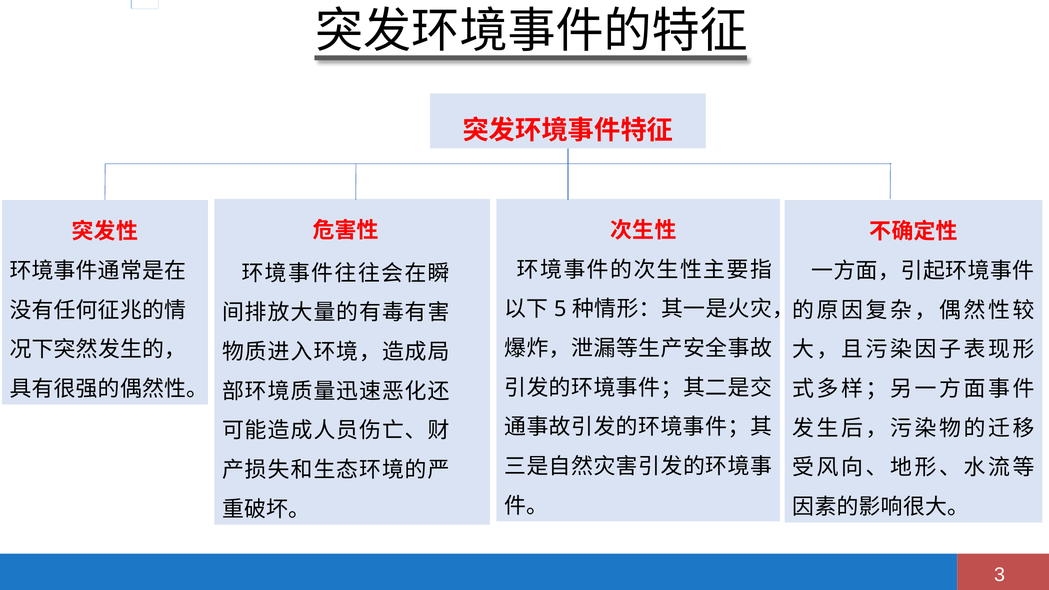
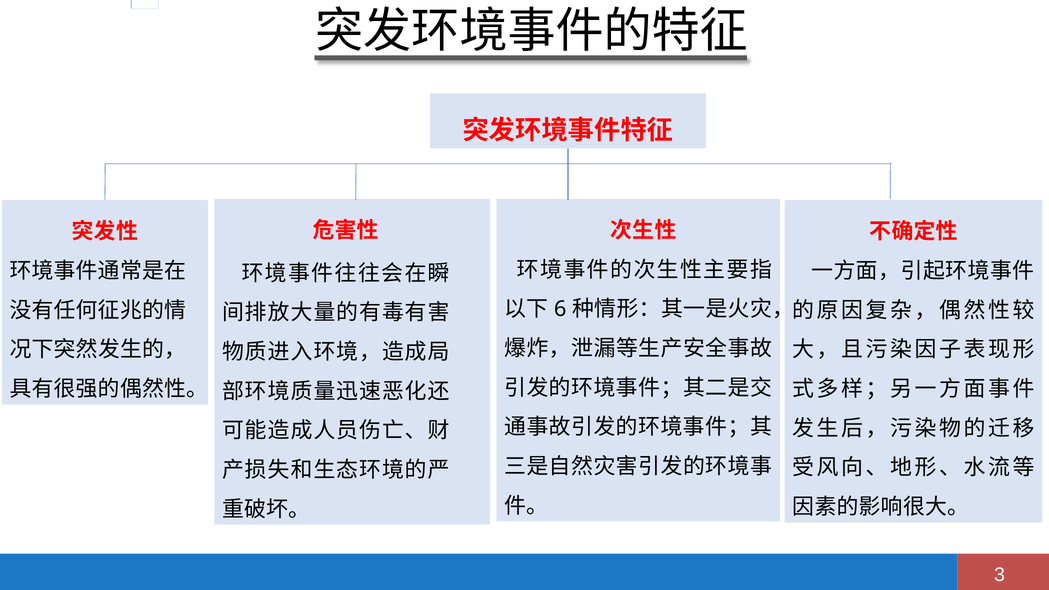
5: 5 -> 6 (560, 309)
